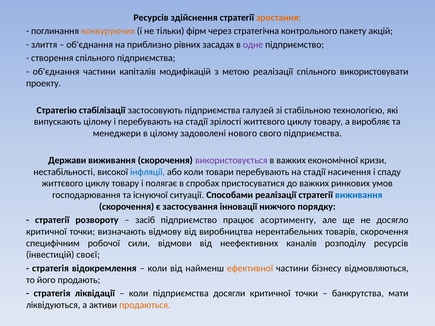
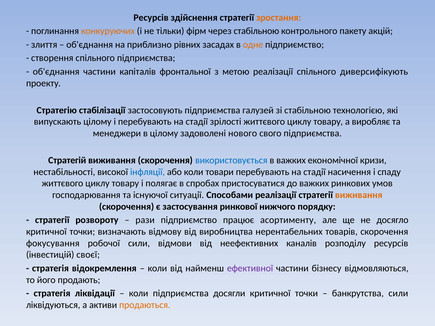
через стратегічна: стратегічна -> стабільною (256, 31)
одне colour: purple -> orange (253, 45)
модифікацій: модифікацій -> фронтальної (185, 72)
використовувати: використовувати -> диверсифікують (374, 72)
Держави: Держави -> Стратегій (67, 160)
використовується colour: purple -> blue (231, 160)
виживання colour: blue -> orange (359, 195)
інновації: інновації -> ринкової (239, 207)
засіб: засіб -> рази (145, 220)
специфічним: специфічним -> фокусування (53, 243)
ефективної colour: orange -> purple (250, 268)
банкрутства мати: мати -> сили (398, 294)
